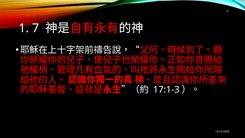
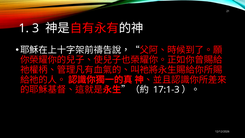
7: 7 -> 3 (36, 28)
